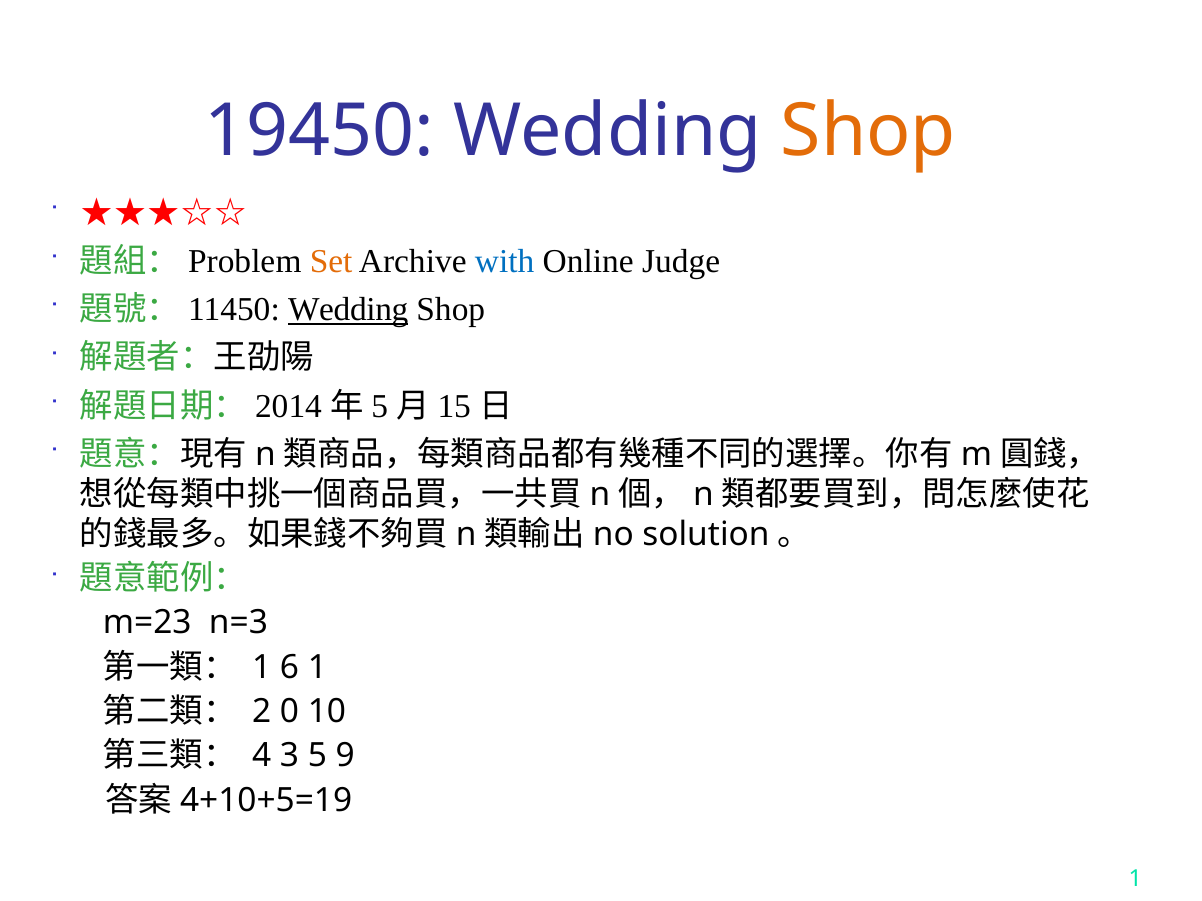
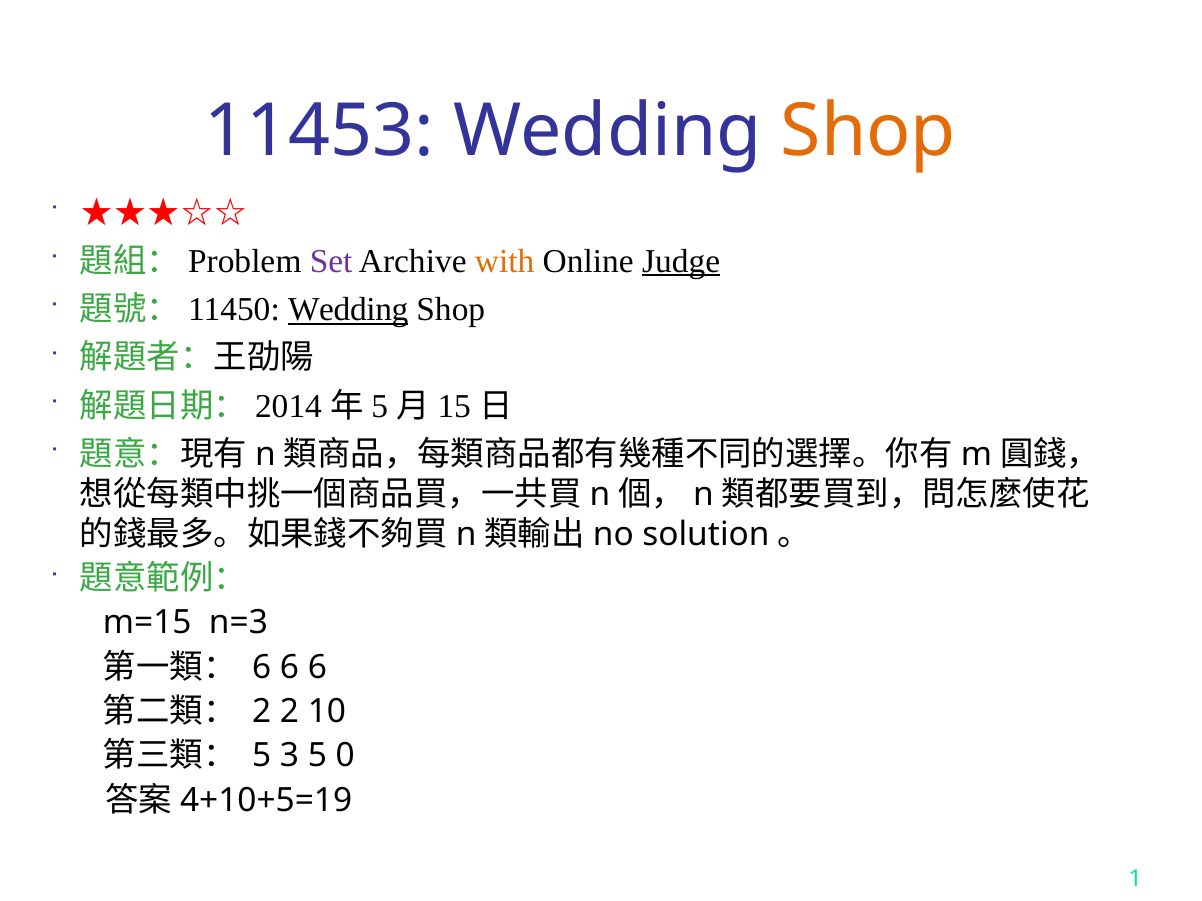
19450: 19450 -> 11453 (320, 131)
Set colour: orange -> purple (331, 261)
with colour: blue -> orange (505, 261)
Judge underline: none -> present (681, 261)
m=23: m=23 -> m=15 (147, 623)
1: 1 -> 6 (262, 668)
1: 1 -> 6 (317, 668)
2 0: 0 -> 2 (289, 712)
4: 4 -> 5 (262, 756)
9: 9 -> 0 (345, 756)
